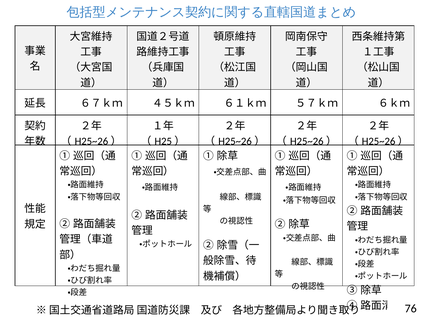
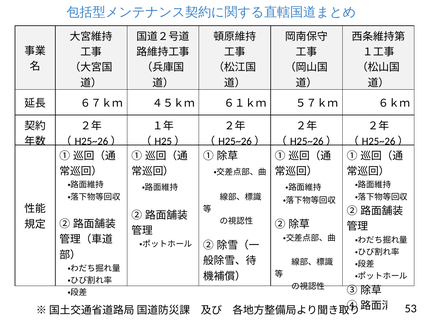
76: 76 -> 53 (411, 308)
